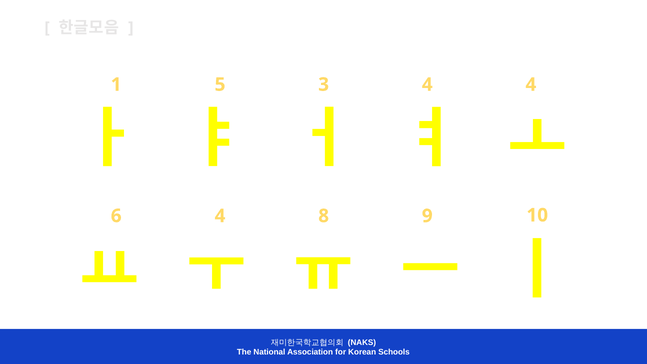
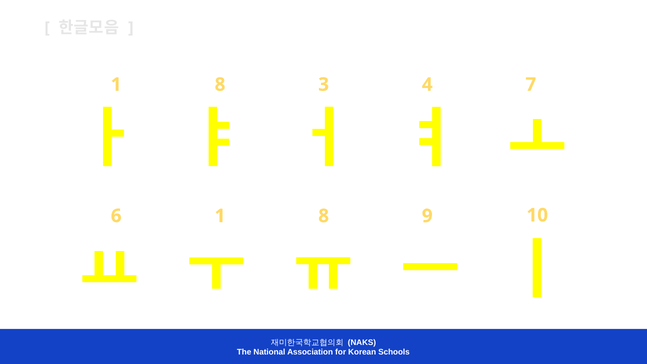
5: 5 -> 8 (220, 85)
4 4: 4 -> 7 (531, 85)
6 4: 4 -> 1 (220, 216)
